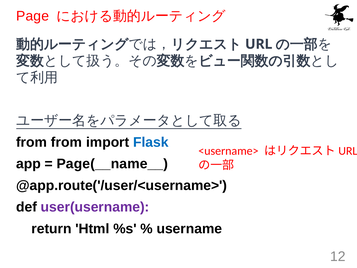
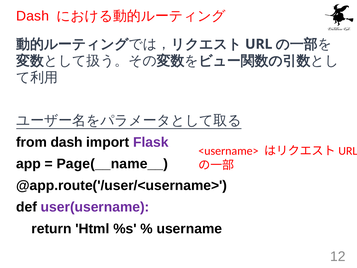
Page: Page -> Dash (33, 16)
from from: from -> dash (67, 142)
Flask colour: blue -> purple (151, 142)
